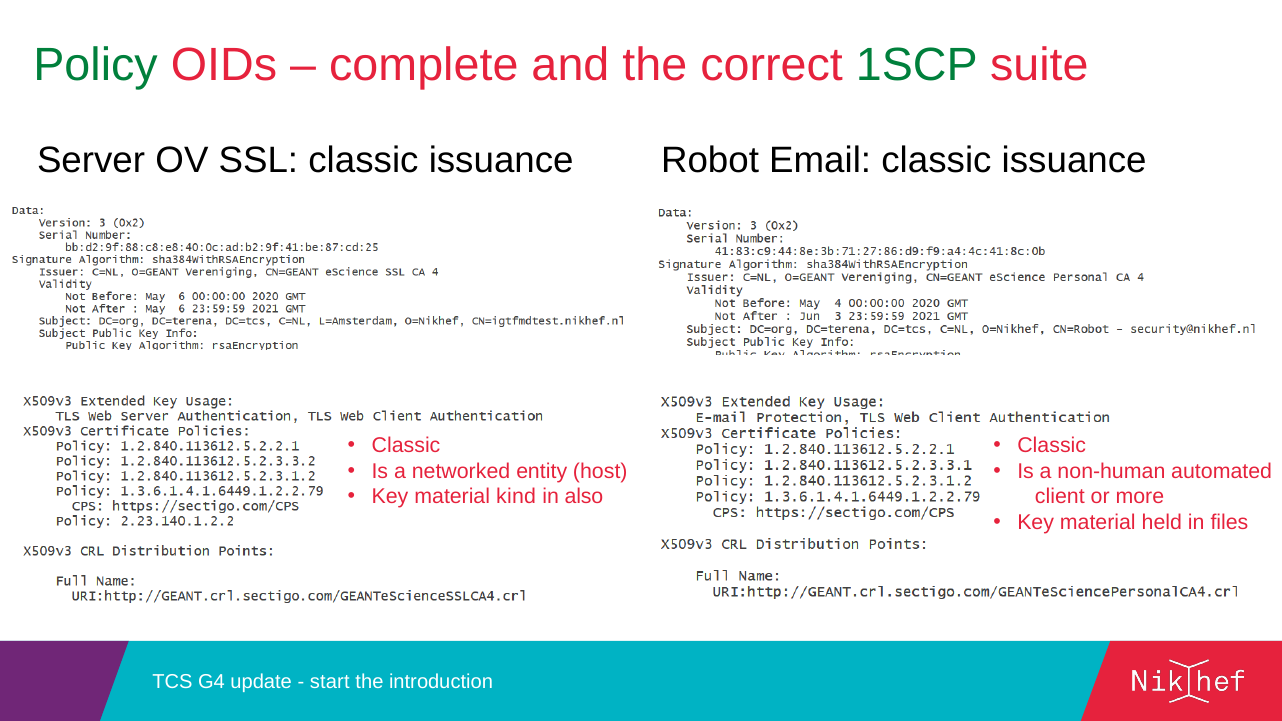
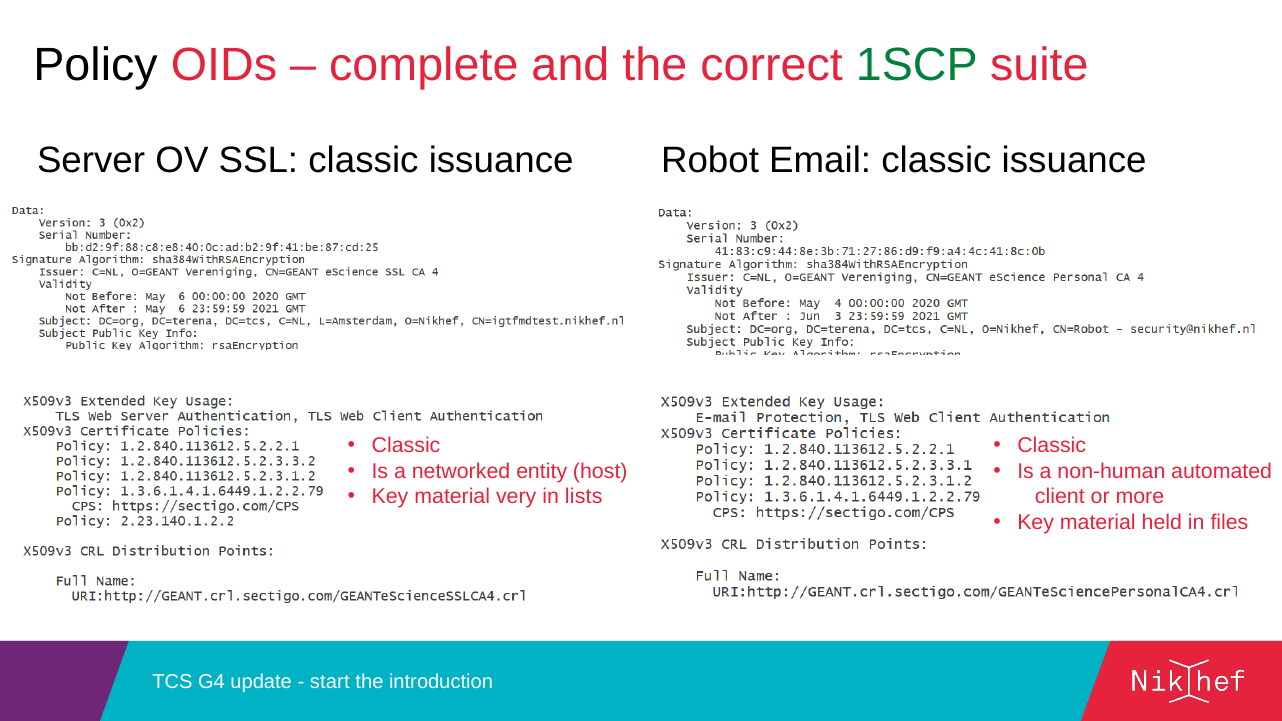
Policy colour: green -> black (96, 65)
kind: kind -> very (516, 497)
also: also -> lists (584, 497)
